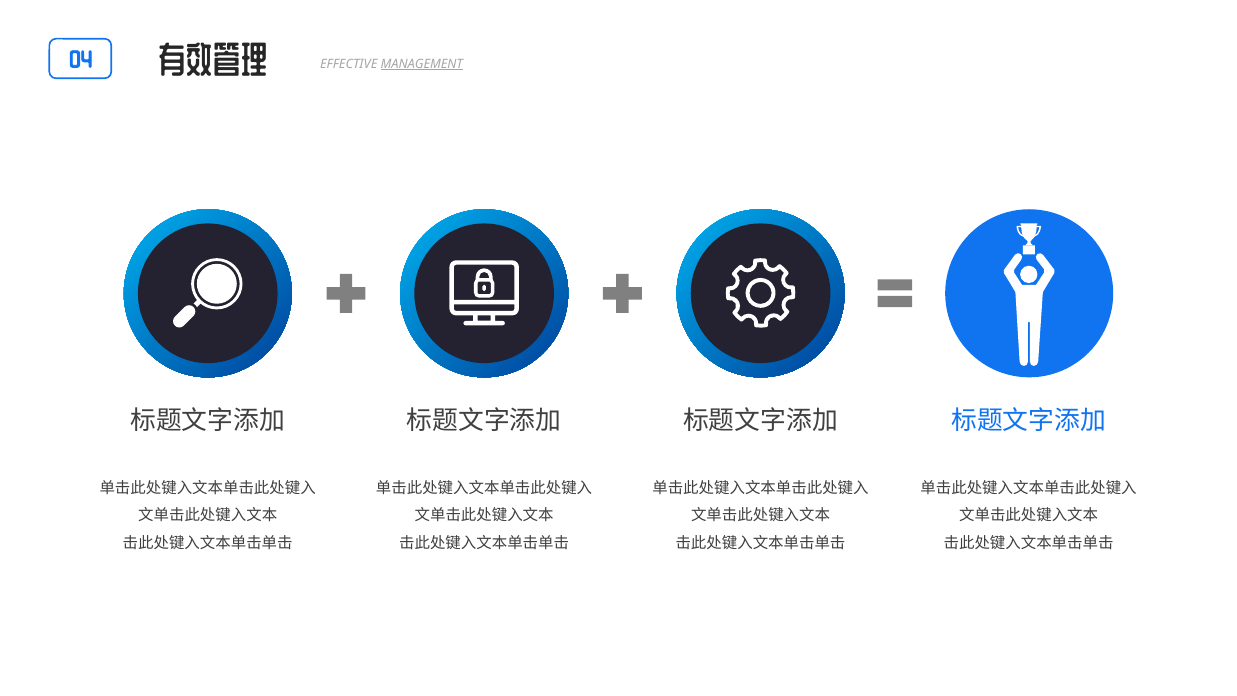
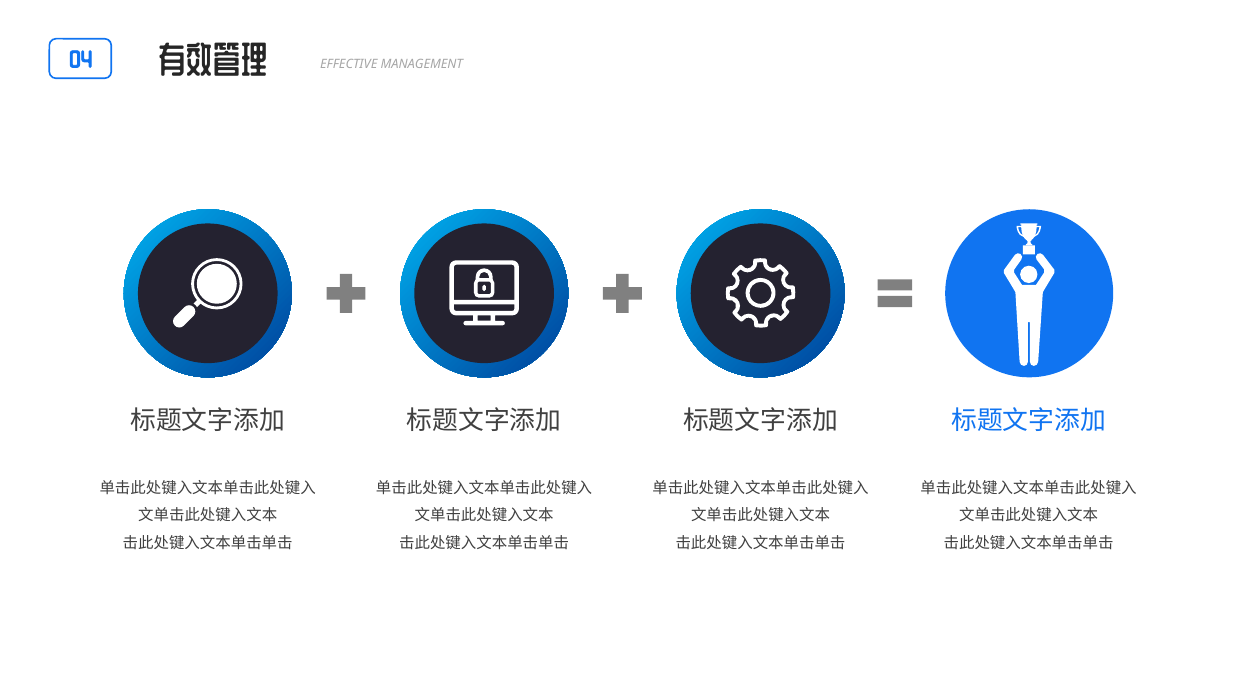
MANAGEMENT underline: present -> none (422, 64)
